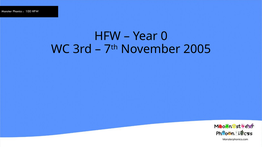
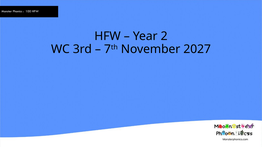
0: 0 -> 2 (164, 36)
2005: 2005 -> 2027 (197, 49)
